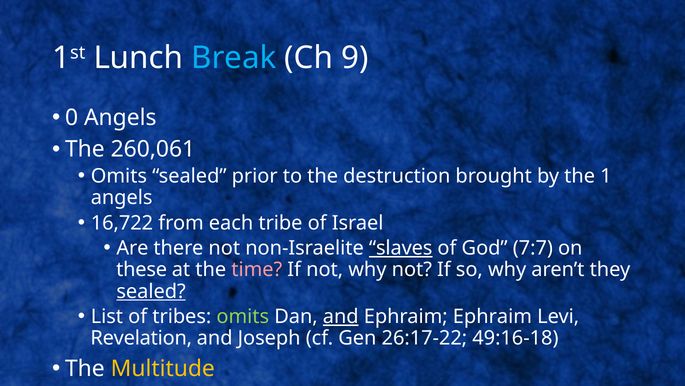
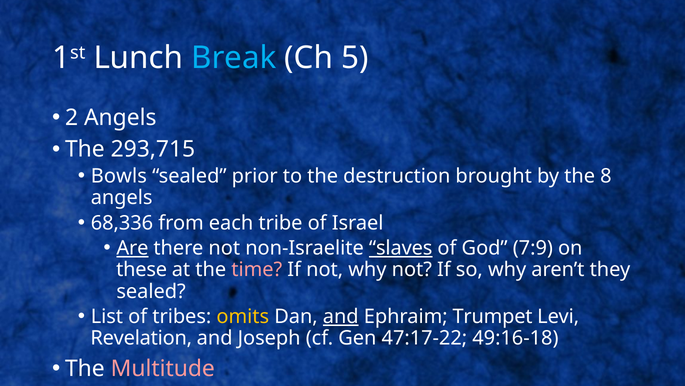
9: 9 -> 5 (355, 58)
0: 0 -> 2 (72, 117)
260,061: 260,061 -> 293,715 (153, 149)
Omits: Omits -> Bowls (119, 176)
1: 1 -> 8 (606, 176)
16,722: 16,722 -> 68,336 (122, 223)
Are underline: none -> present (132, 248)
7:7: 7:7 -> 7:9 (533, 248)
sealed underline: present -> none (151, 291)
omits colour: light green -> yellow (243, 316)
Ephraim Ephraim: Ephraim -> Trumpet (493, 316)
26:17-22: 26:17-22 -> 47:17-22 (424, 338)
Multitude colour: yellow -> pink (163, 368)
